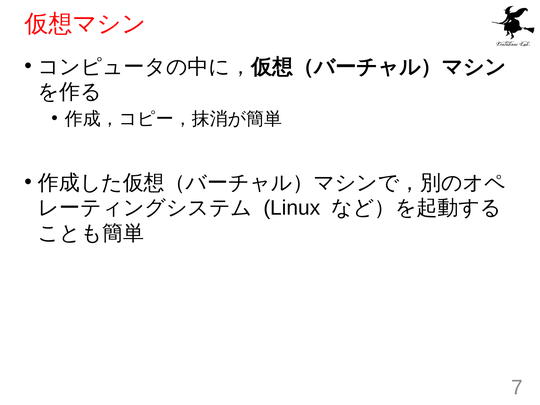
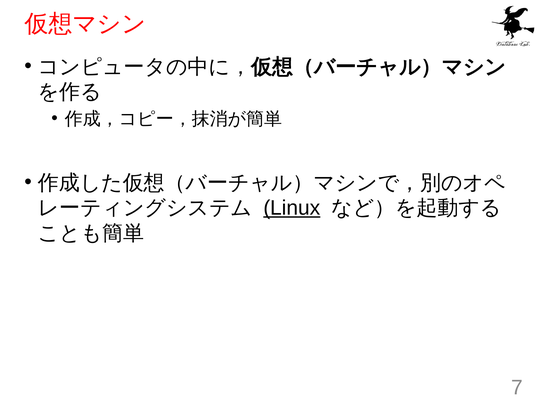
Linux underline: none -> present (292, 208)
